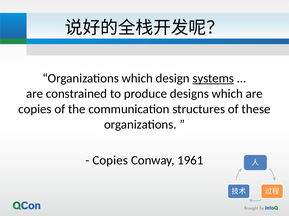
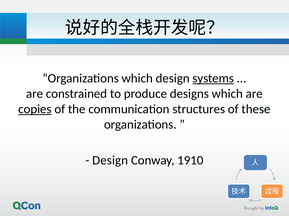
copies underline: none -> present (35, 109)
Copies: Copies -> Design (110, 161)
1961: 1961 -> 1910 (190, 161)
